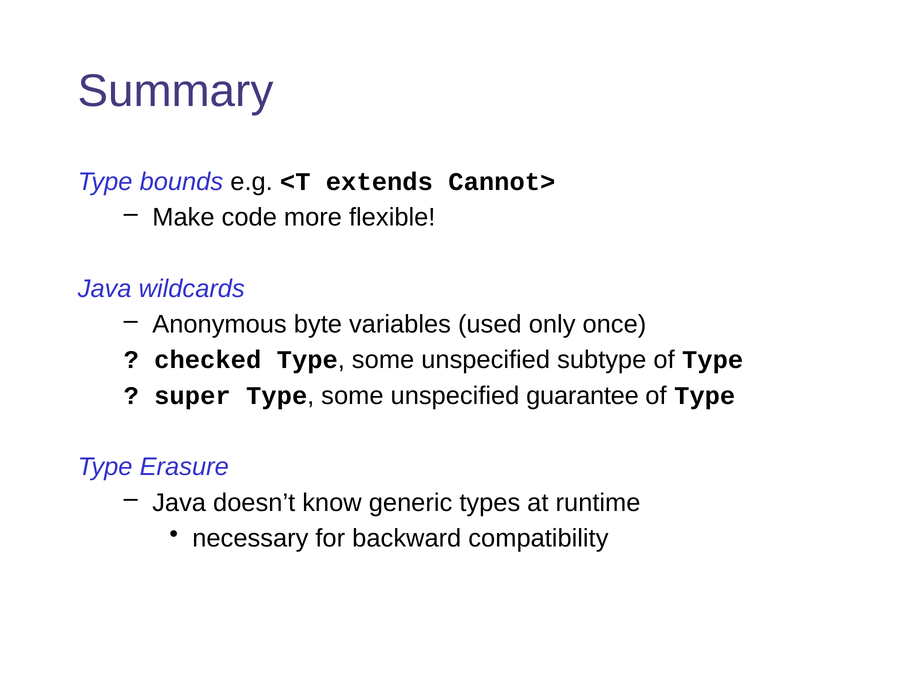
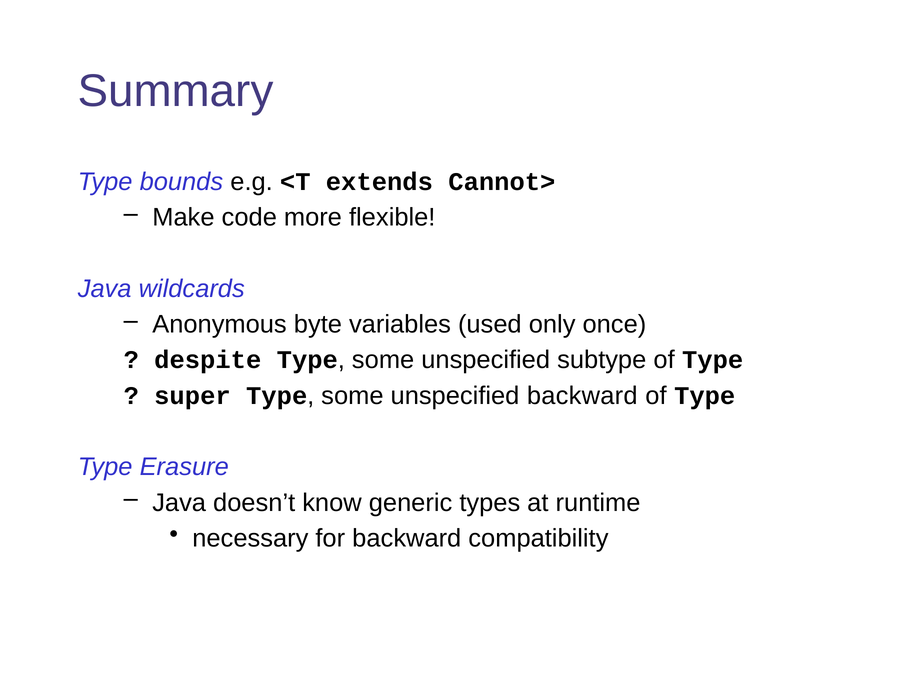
checked: checked -> despite (208, 360)
unspecified guarantee: guarantee -> backward (582, 396)
